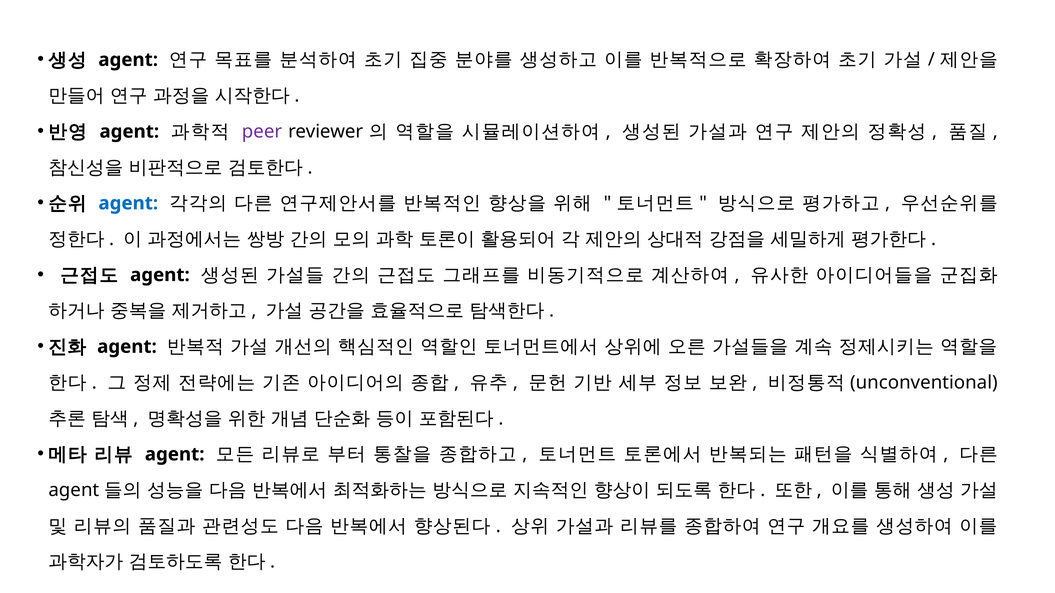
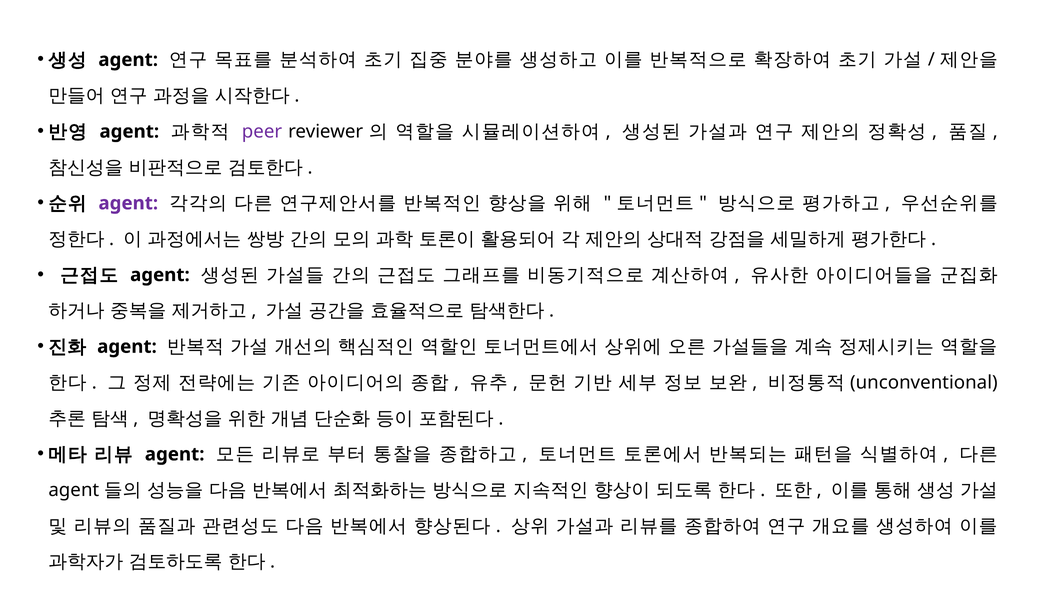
agent colour: blue -> purple (128, 203)
